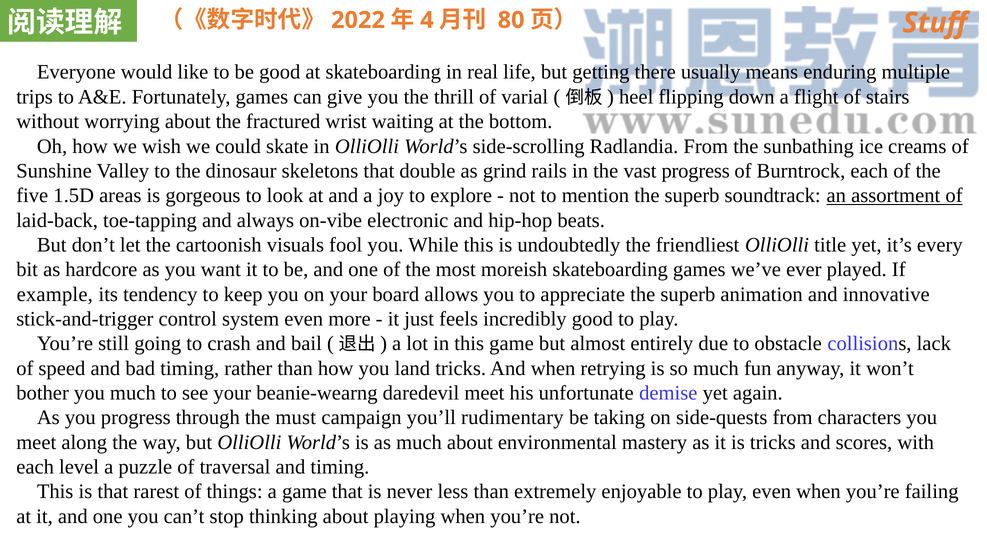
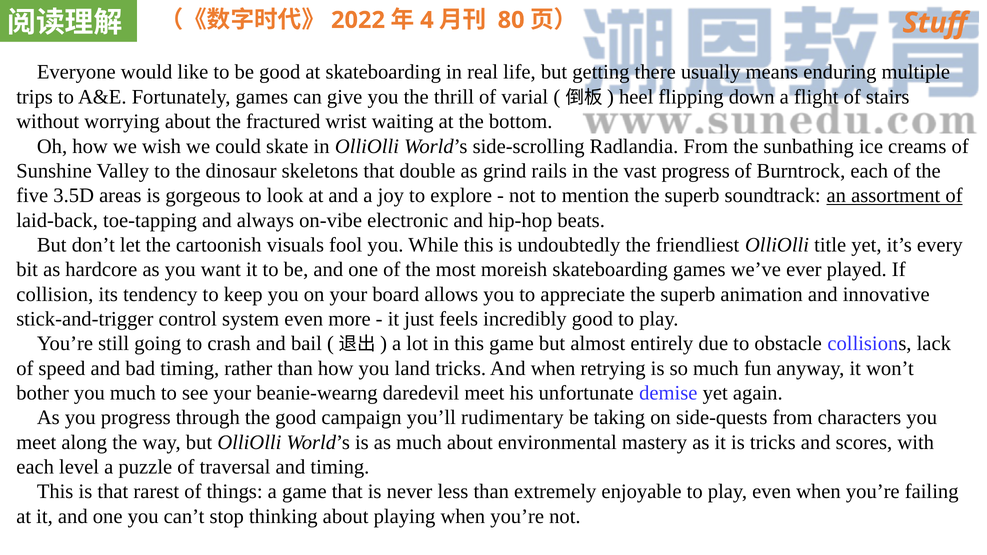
1.5D: 1.5D -> 3.5D (74, 196)
example: example -> collision (55, 294)
the must: must -> good (296, 418)
